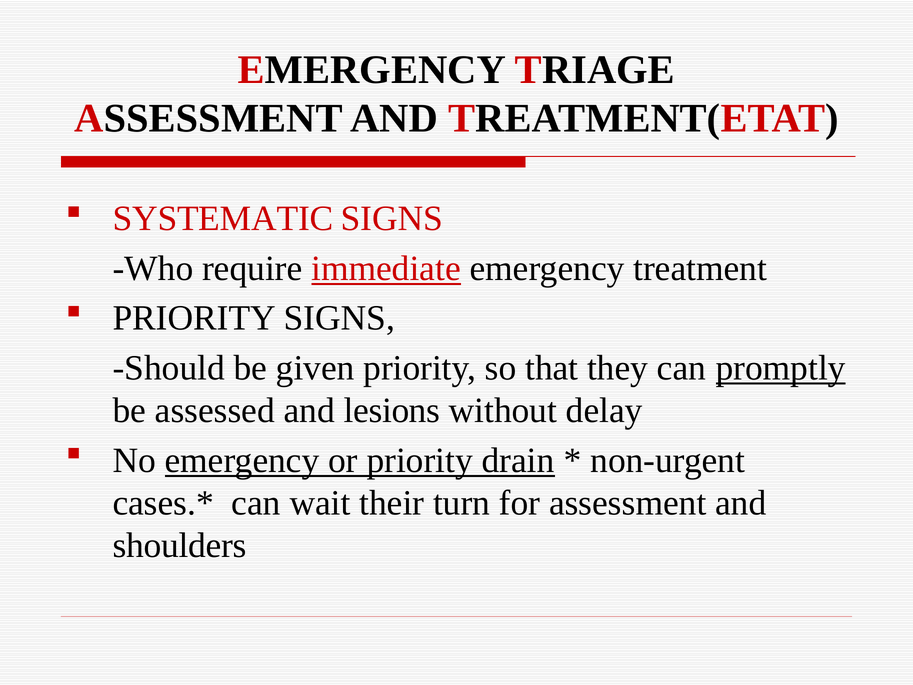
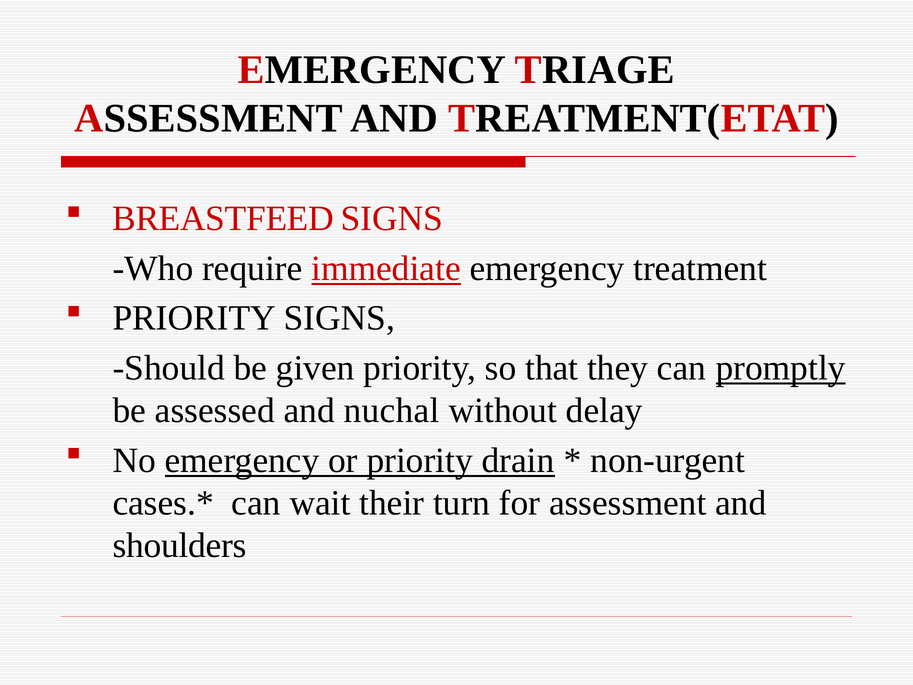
SYSTEMATIC: SYSTEMATIC -> BREASTFEED (223, 219)
lesions: lesions -> nuchal (392, 410)
